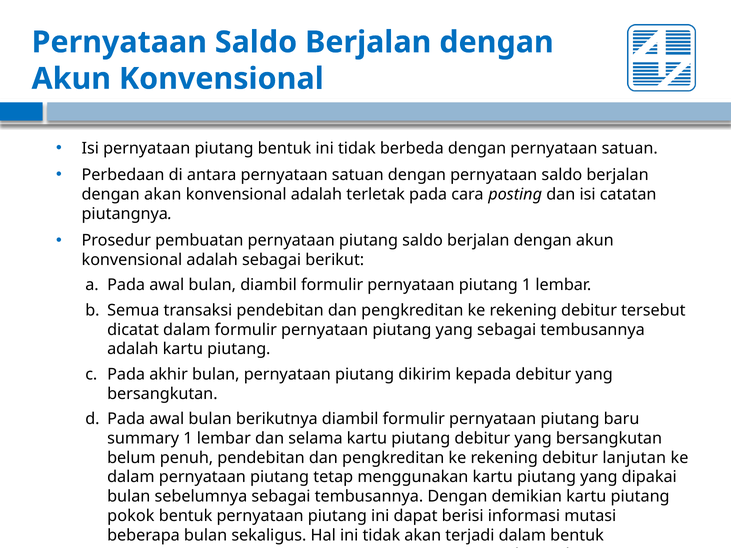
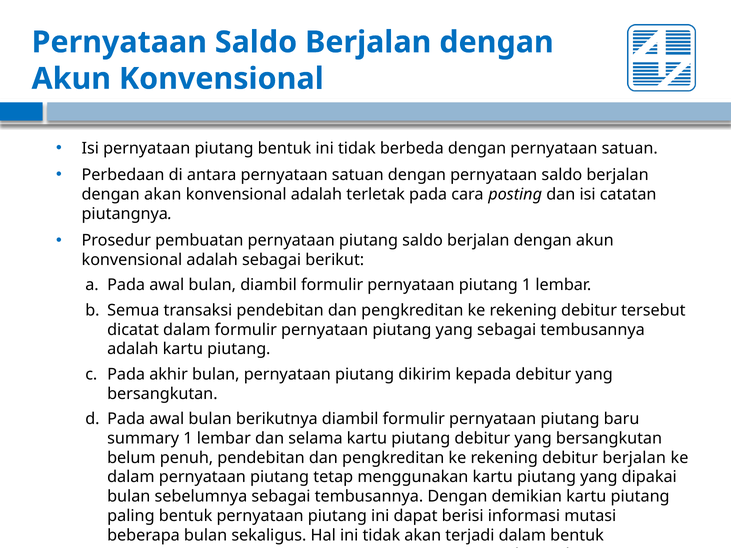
debitur lanjutan: lanjutan -> berjalan (634, 458)
pokok: pokok -> paling (131, 516)
